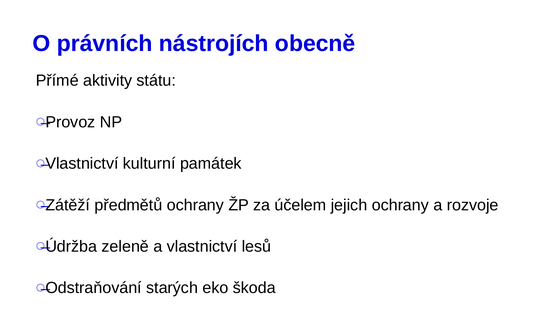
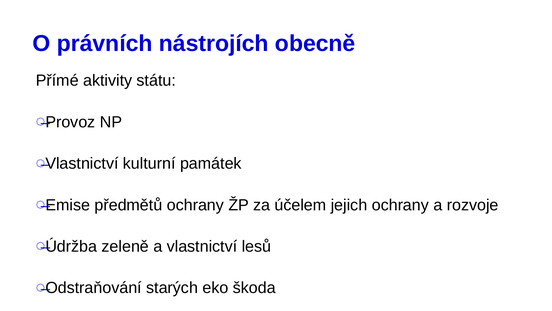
Zátěží: Zátěží -> Emise (68, 205)
